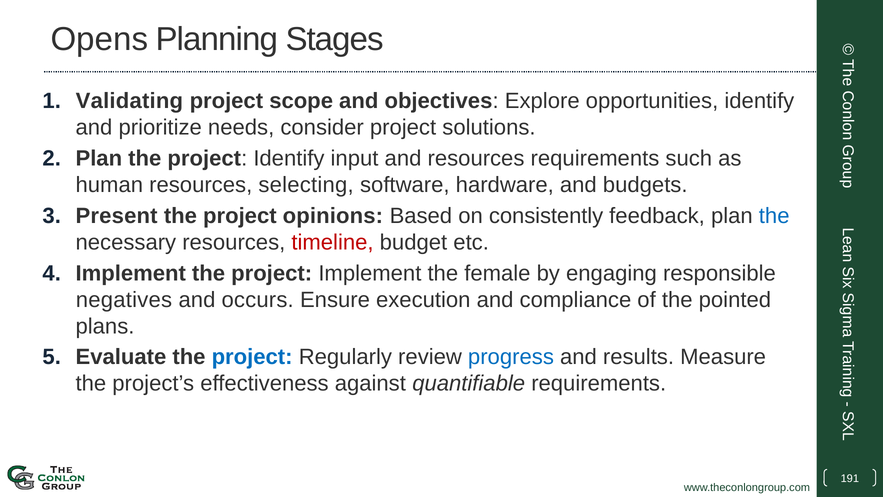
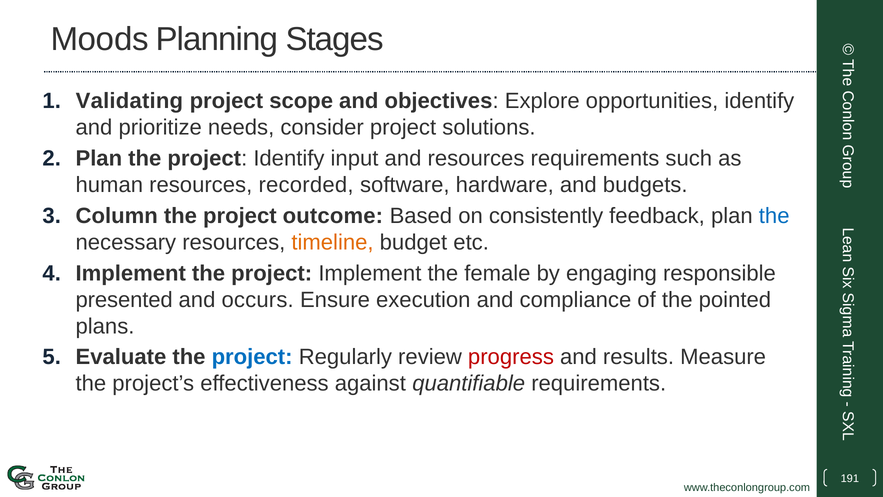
Opens: Opens -> Moods (100, 39)
selecting: selecting -> recorded (306, 185)
Present: Present -> Column (117, 216)
opinions: opinions -> outcome (333, 216)
timeline colour: red -> orange (333, 242)
negatives: negatives -> presented (124, 300)
progress colour: blue -> red (511, 357)
